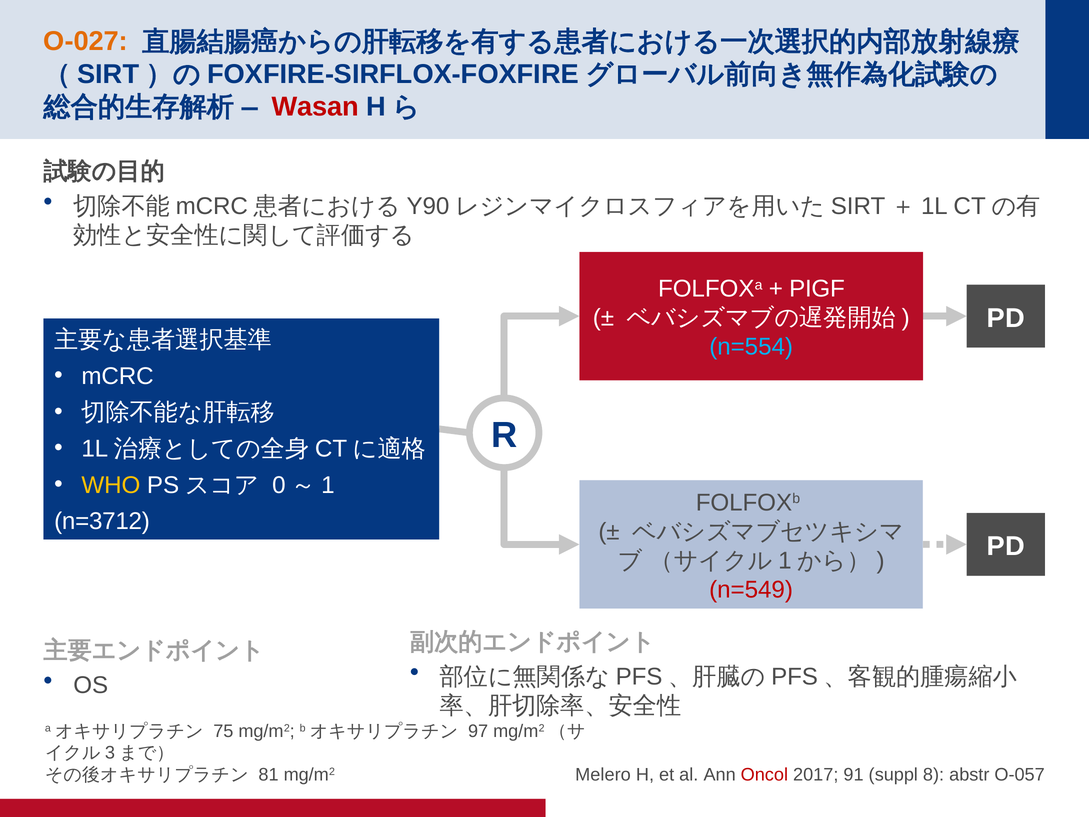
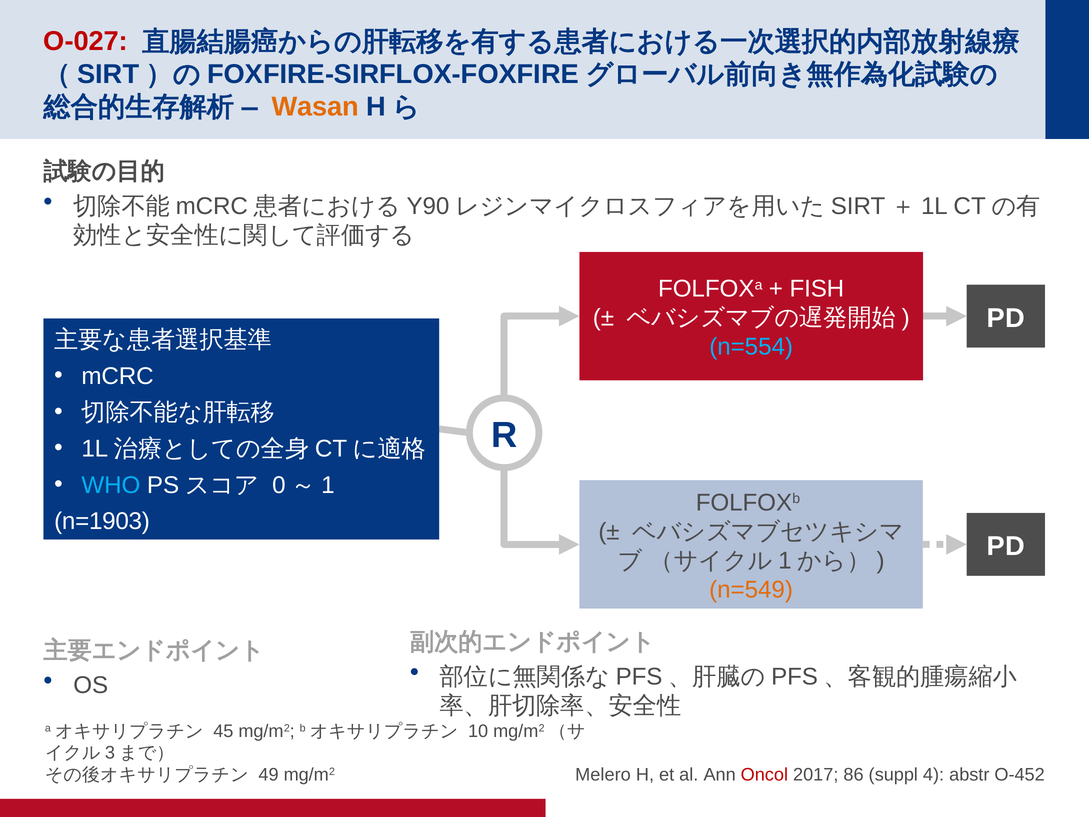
O-027 colour: orange -> red (86, 41)
Wasan colour: red -> orange (315, 107)
PIGF: PIGF -> FISH (817, 289)
WHO colour: yellow -> light blue (111, 485)
n=3712: n=3712 -> n=1903 (102, 521)
n=549 colour: red -> orange (751, 589)
75: 75 -> 45 (223, 731)
97: 97 -> 10 (478, 731)
81: 81 -> 49 (269, 774)
91: 91 -> 86 (854, 774)
8: 8 -> 4 (934, 774)
O-057: O-057 -> O-452 (1020, 774)
